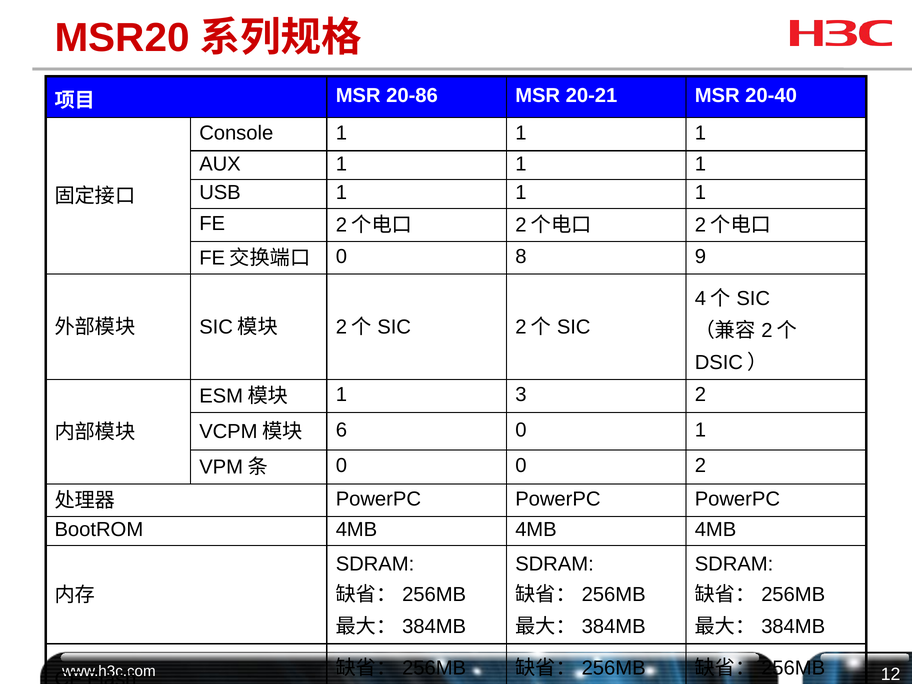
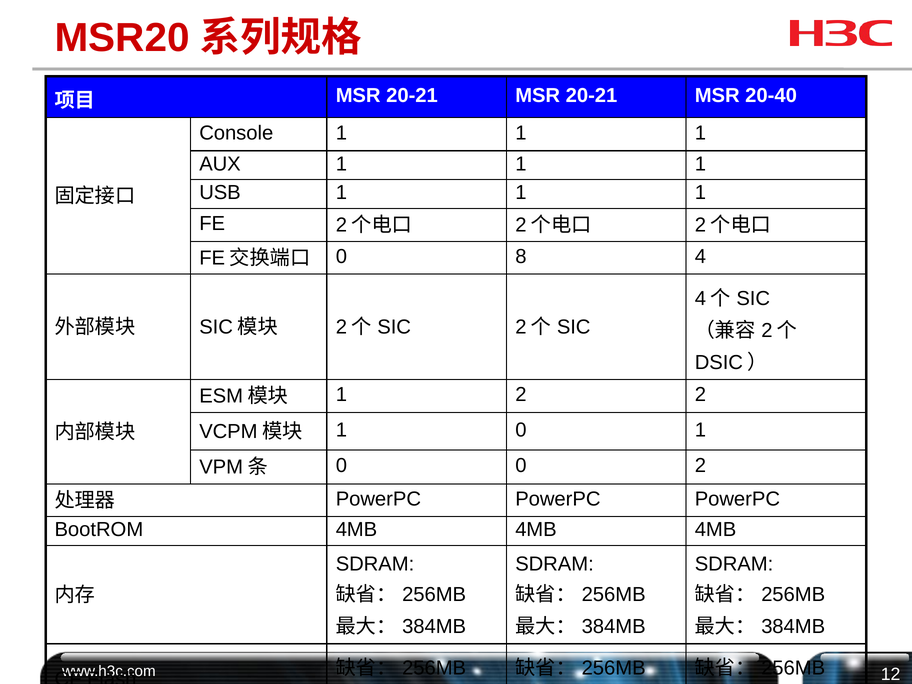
20-86: 20-86 -> 20-21 (412, 96)
9: 9 -> 4 (700, 256)
1 3: 3 -> 2 (521, 395)
6: 6 -> 1 (341, 430)
